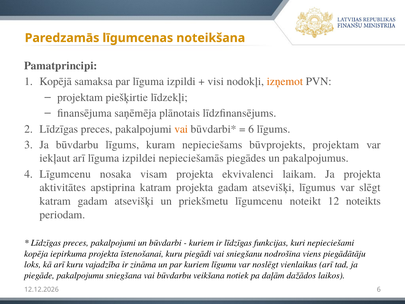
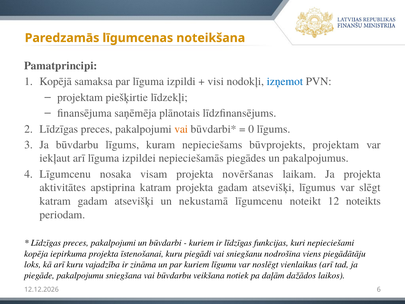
izņemot colour: orange -> blue (285, 82)
6: 6 -> 0 (251, 129)
ekvivalenci: ekvivalenci -> novēršanas (248, 174)
priekšmetu: priekšmetu -> nekustamā (203, 201)
